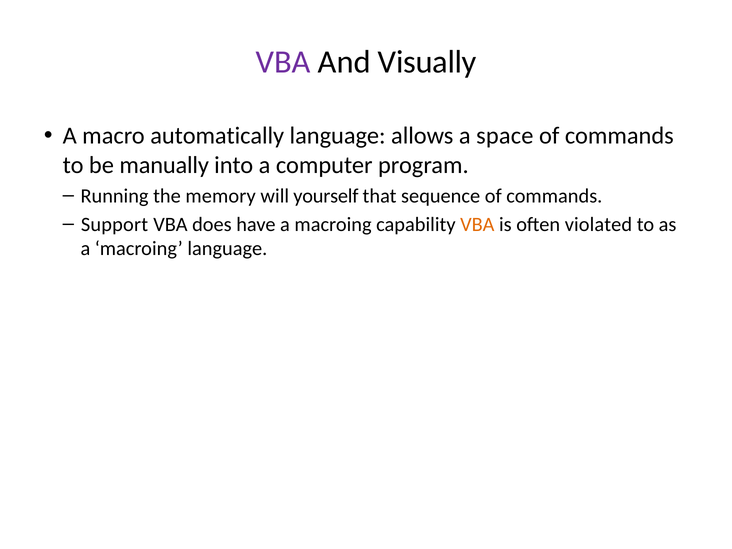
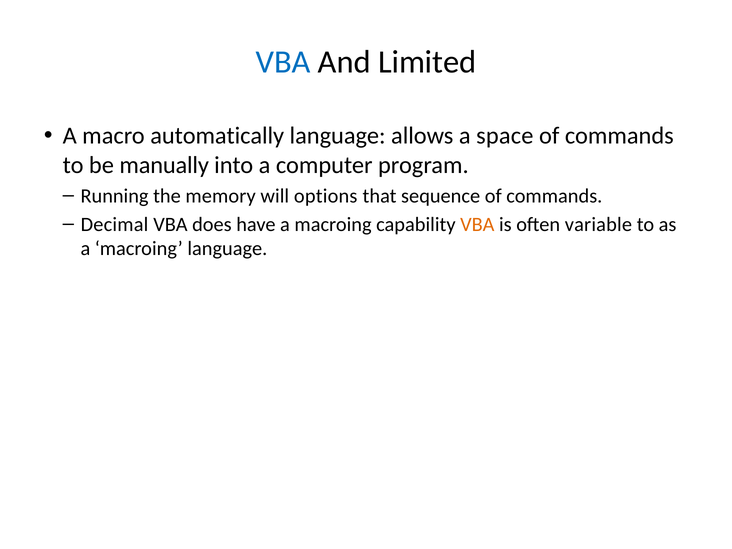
VBA colour: purple -> blue (283, 62)
Visually: Visually -> Limited (427, 62)
yourself: yourself -> options (326, 196)
Support: Support -> Decimal (115, 224)
violated: violated -> variable (598, 224)
